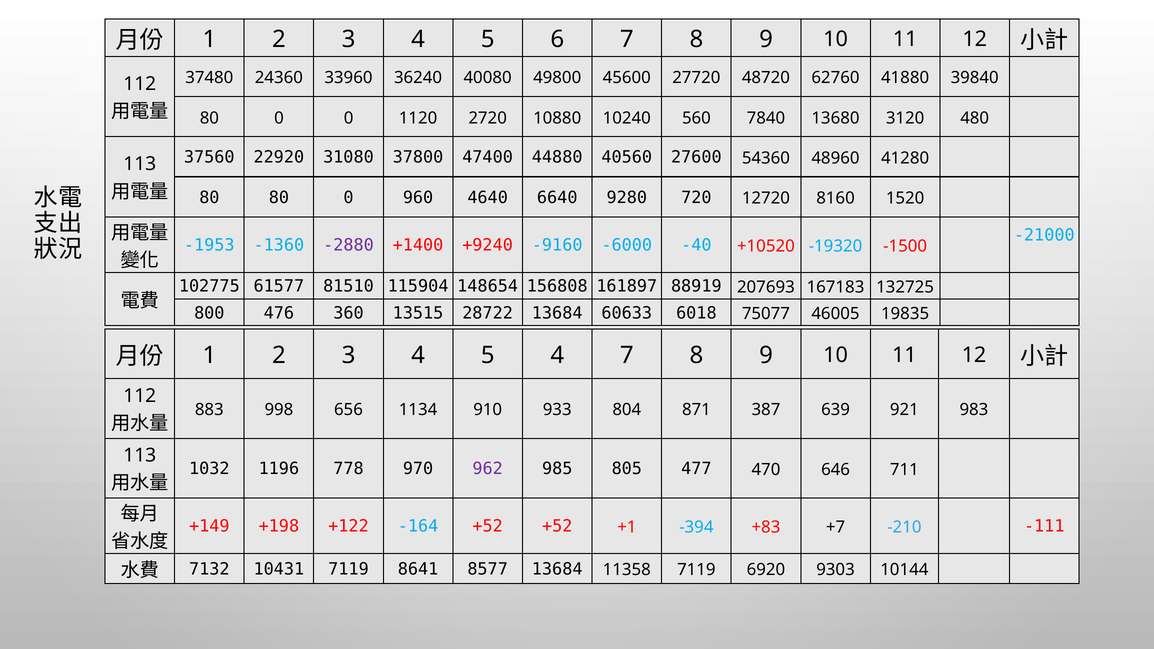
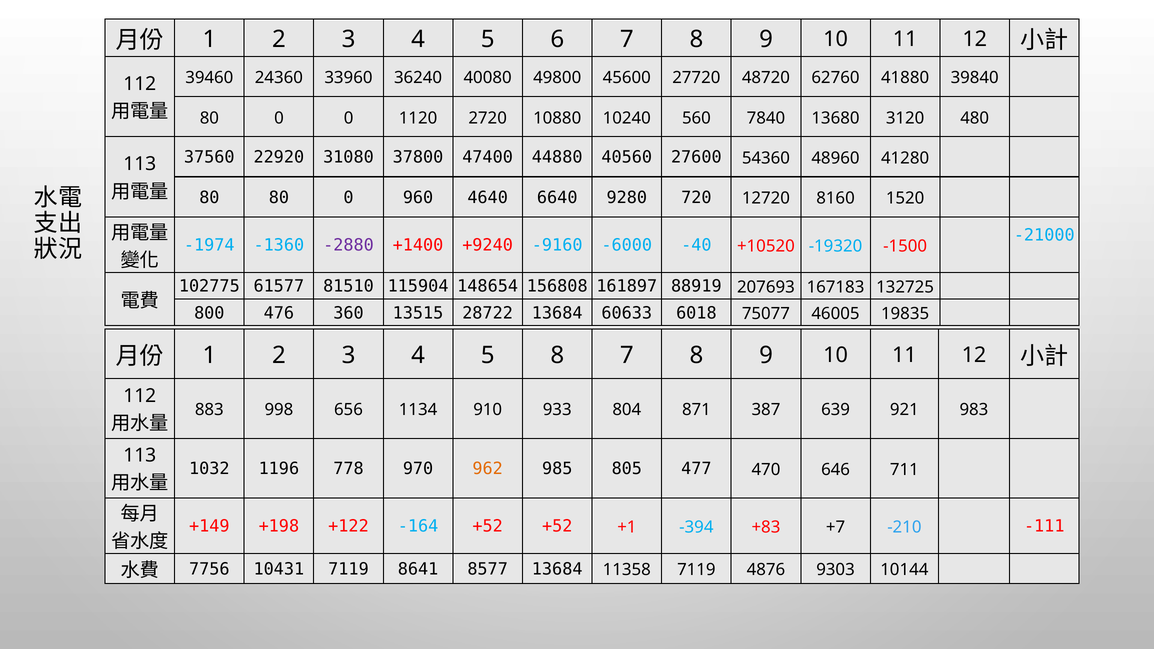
37480: 37480 -> 39460 (209, 78)
-1953: -1953 -> -1974 (209, 245)
5 4: 4 -> 8 (557, 355)
962 colour: purple -> orange (488, 469)
7132: 7132 -> 7756 (209, 569)
6920: 6920 -> 4876 (766, 570)
